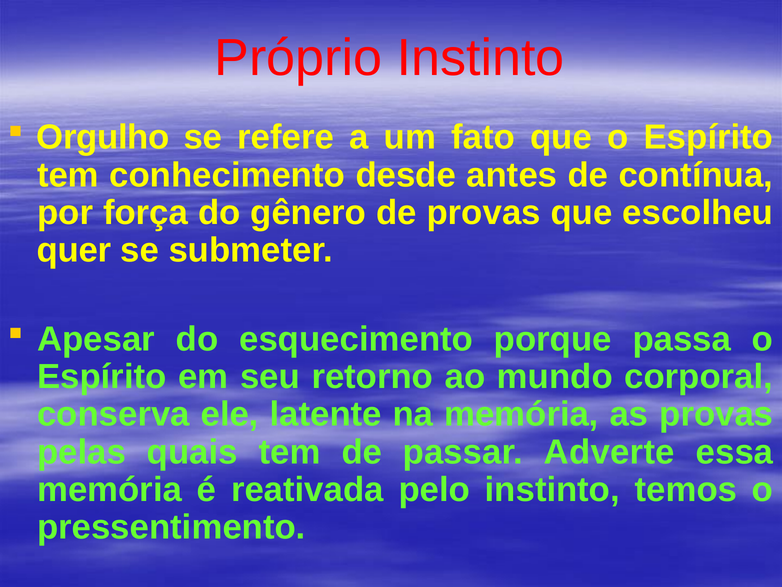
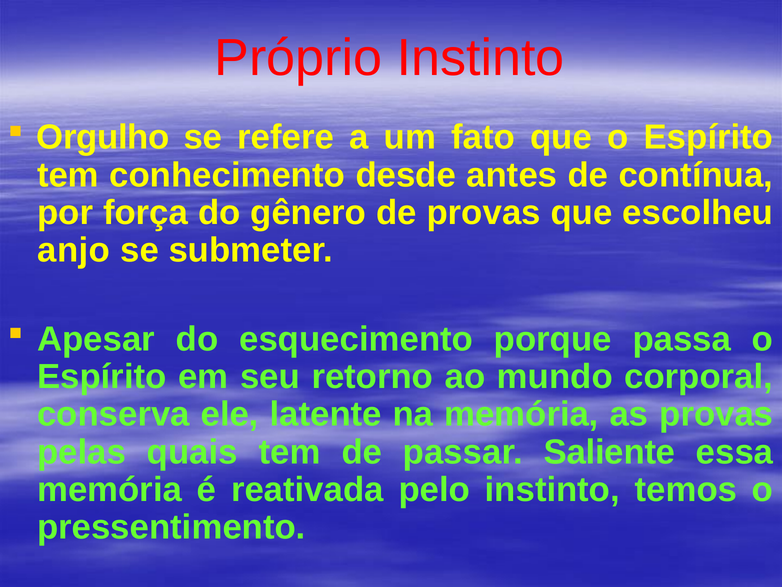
quer: quer -> anjo (74, 250)
Adverte: Adverte -> Saliente (609, 452)
